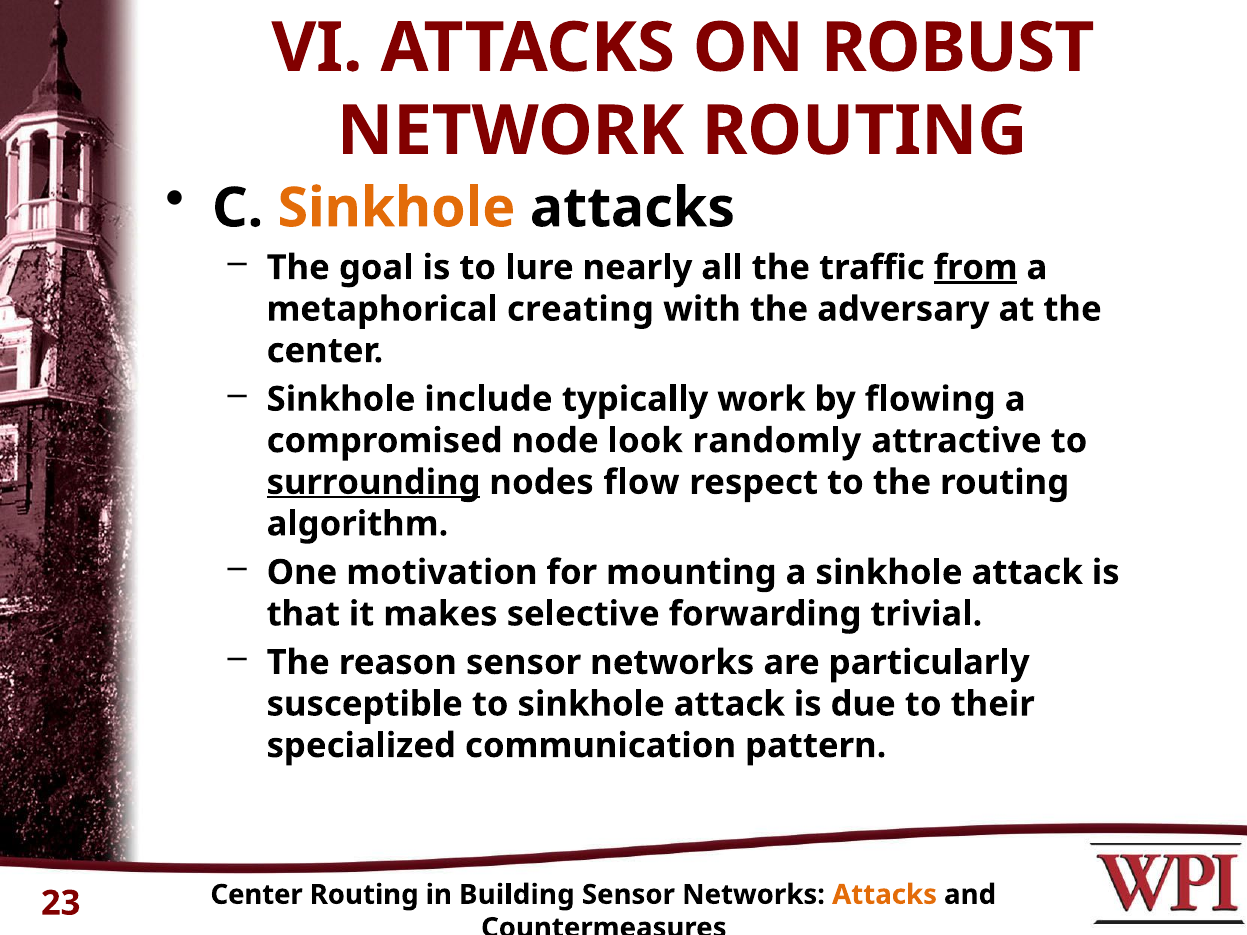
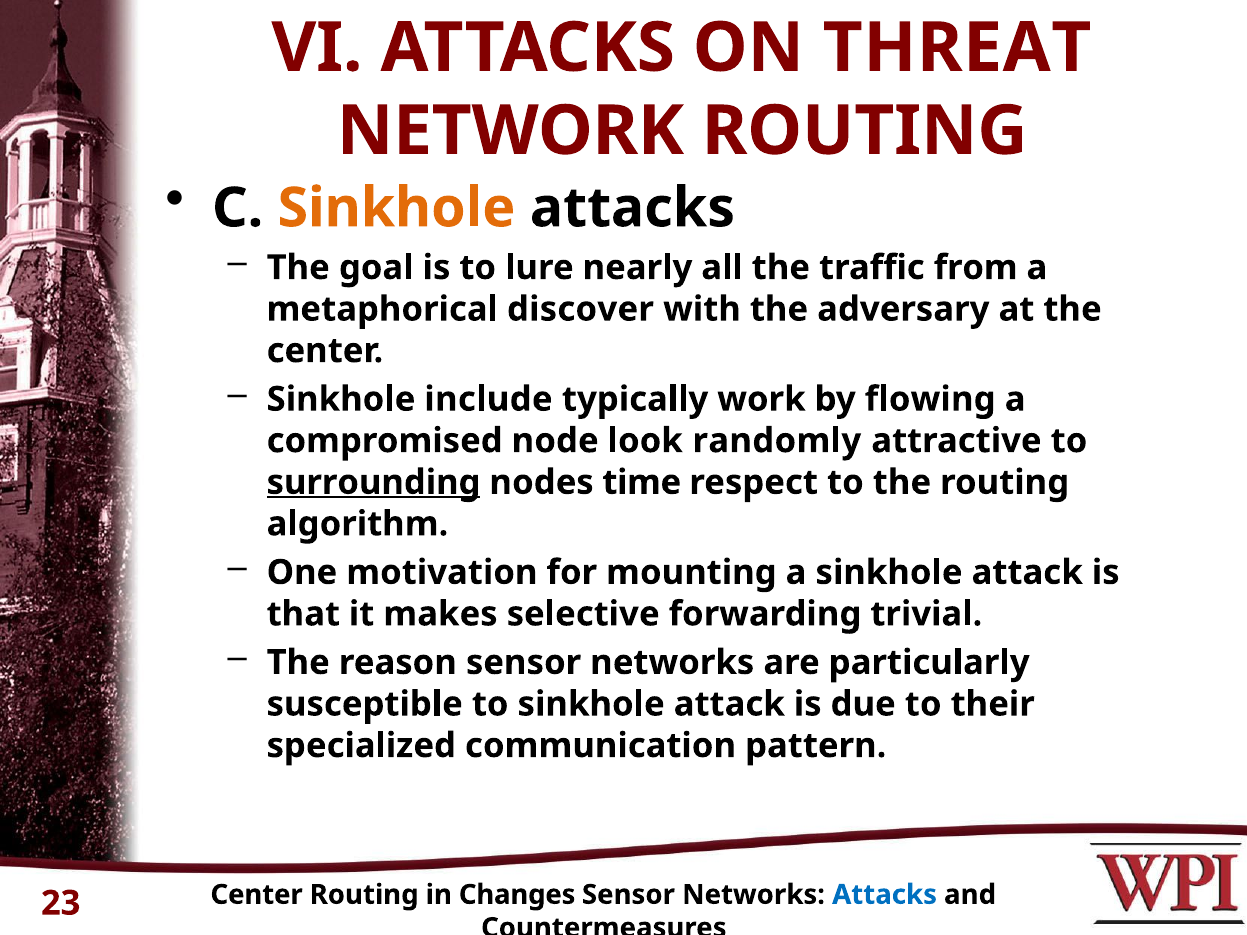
ROBUST: ROBUST -> THREAT (957, 48)
from underline: present -> none (976, 268)
creating: creating -> discover (580, 309)
flow: flow -> time (642, 483)
Building: Building -> Changes (517, 895)
Attacks colour: orange -> blue (885, 895)
